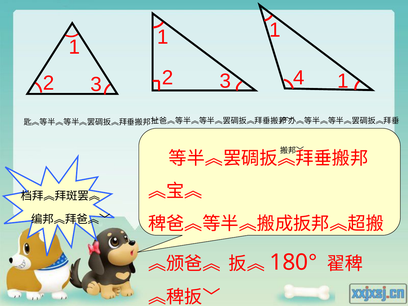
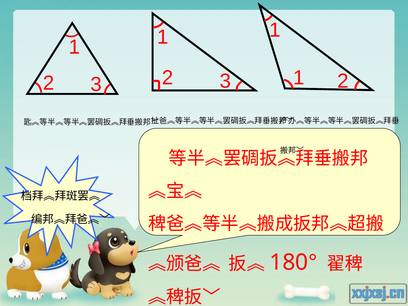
1: 1 -> 2 (343, 81)
2 4: 4 -> 1 (299, 78)
